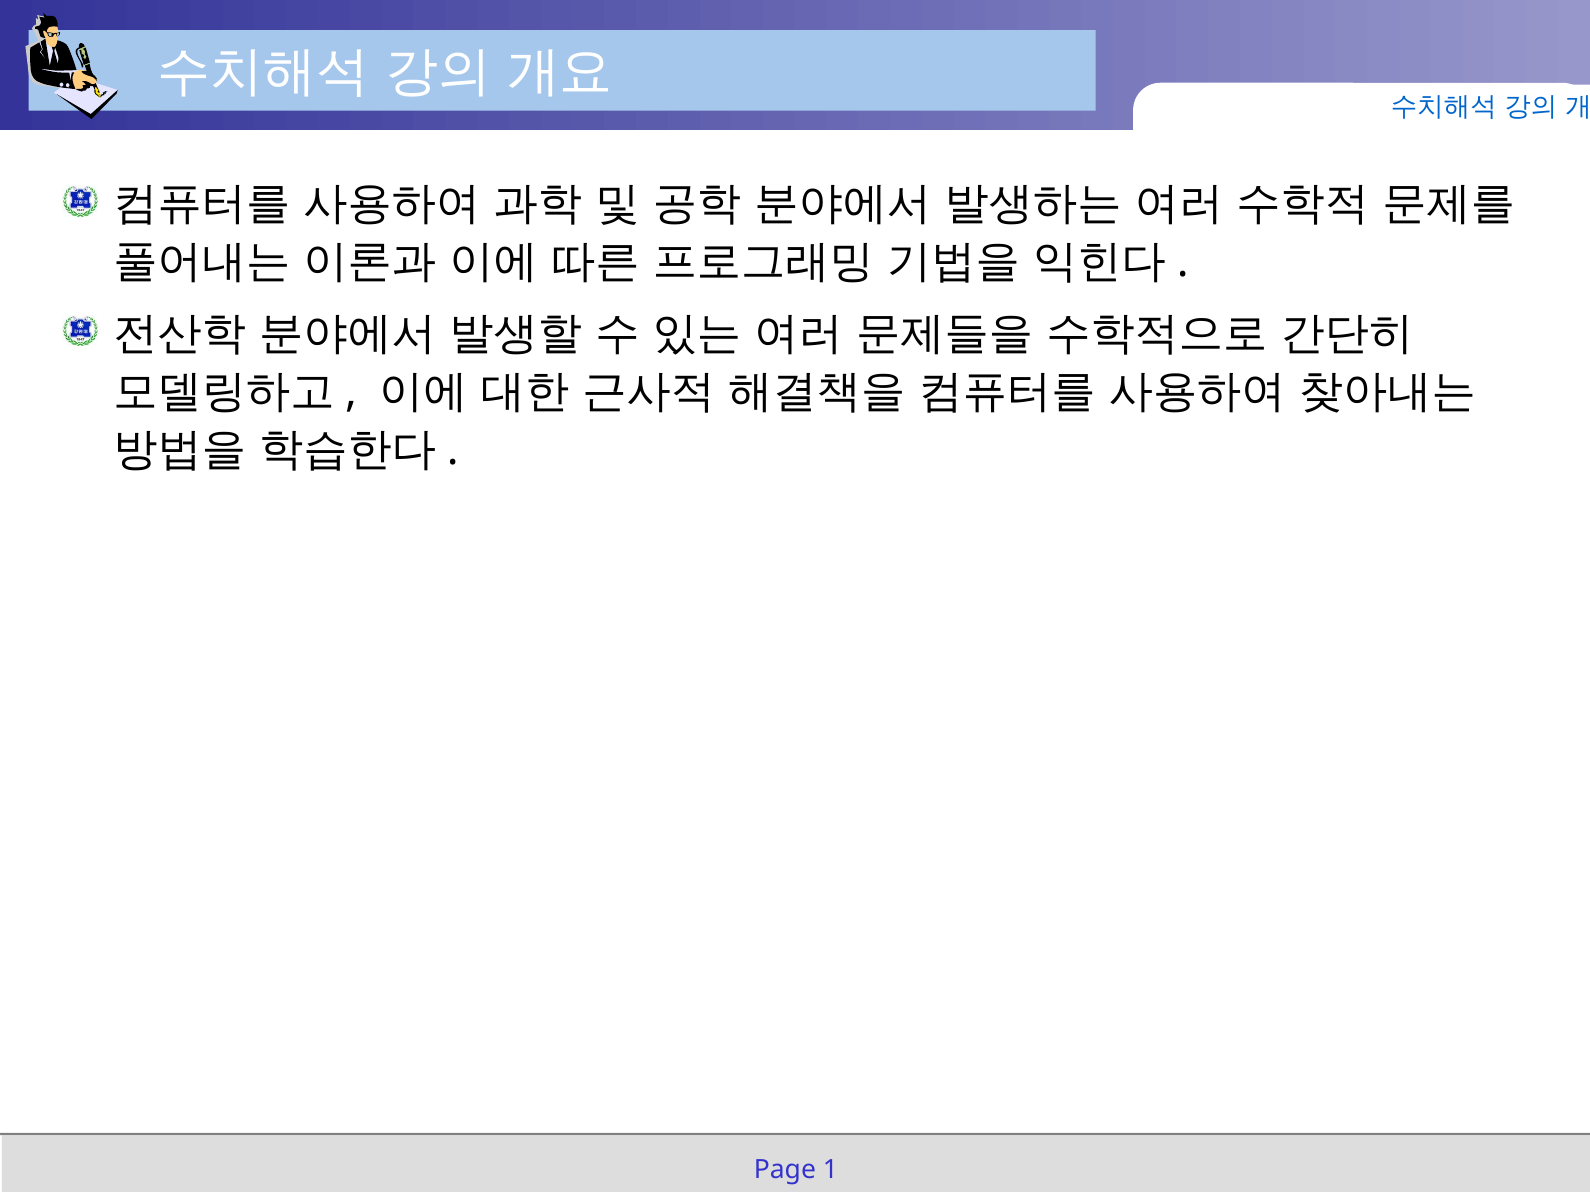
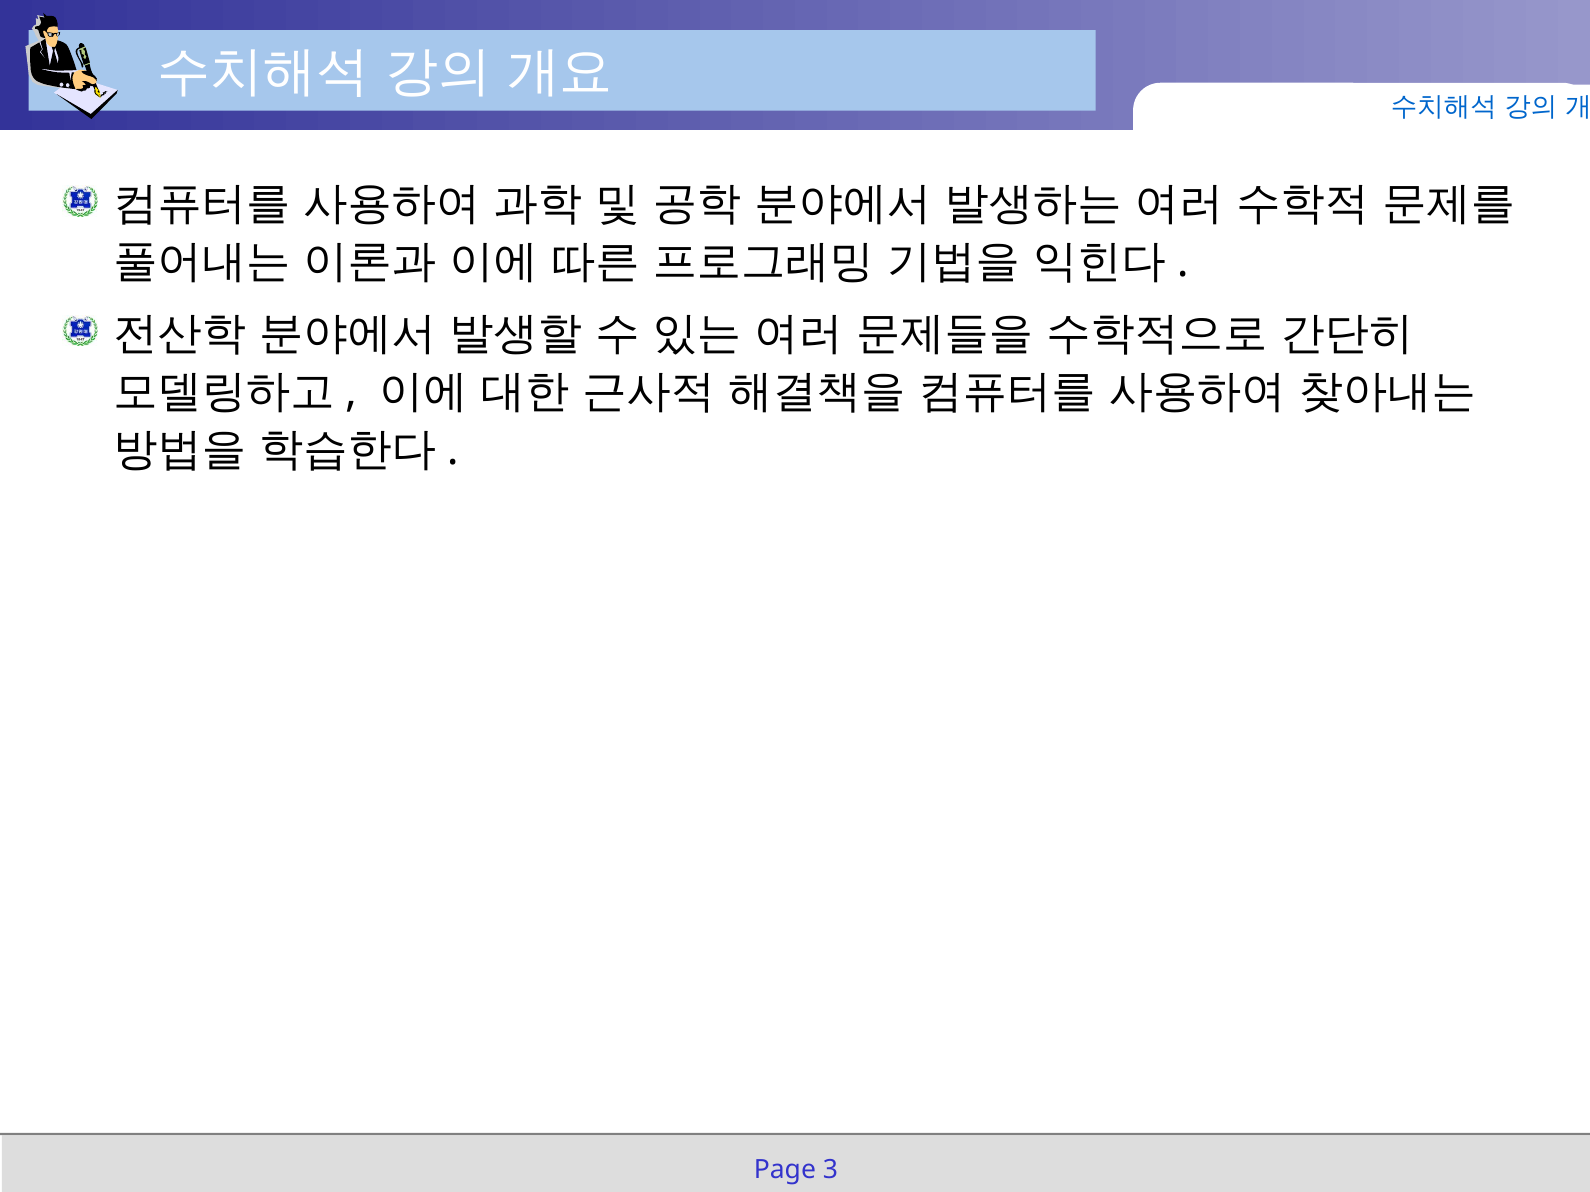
1: 1 -> 3 (830, 1170)
